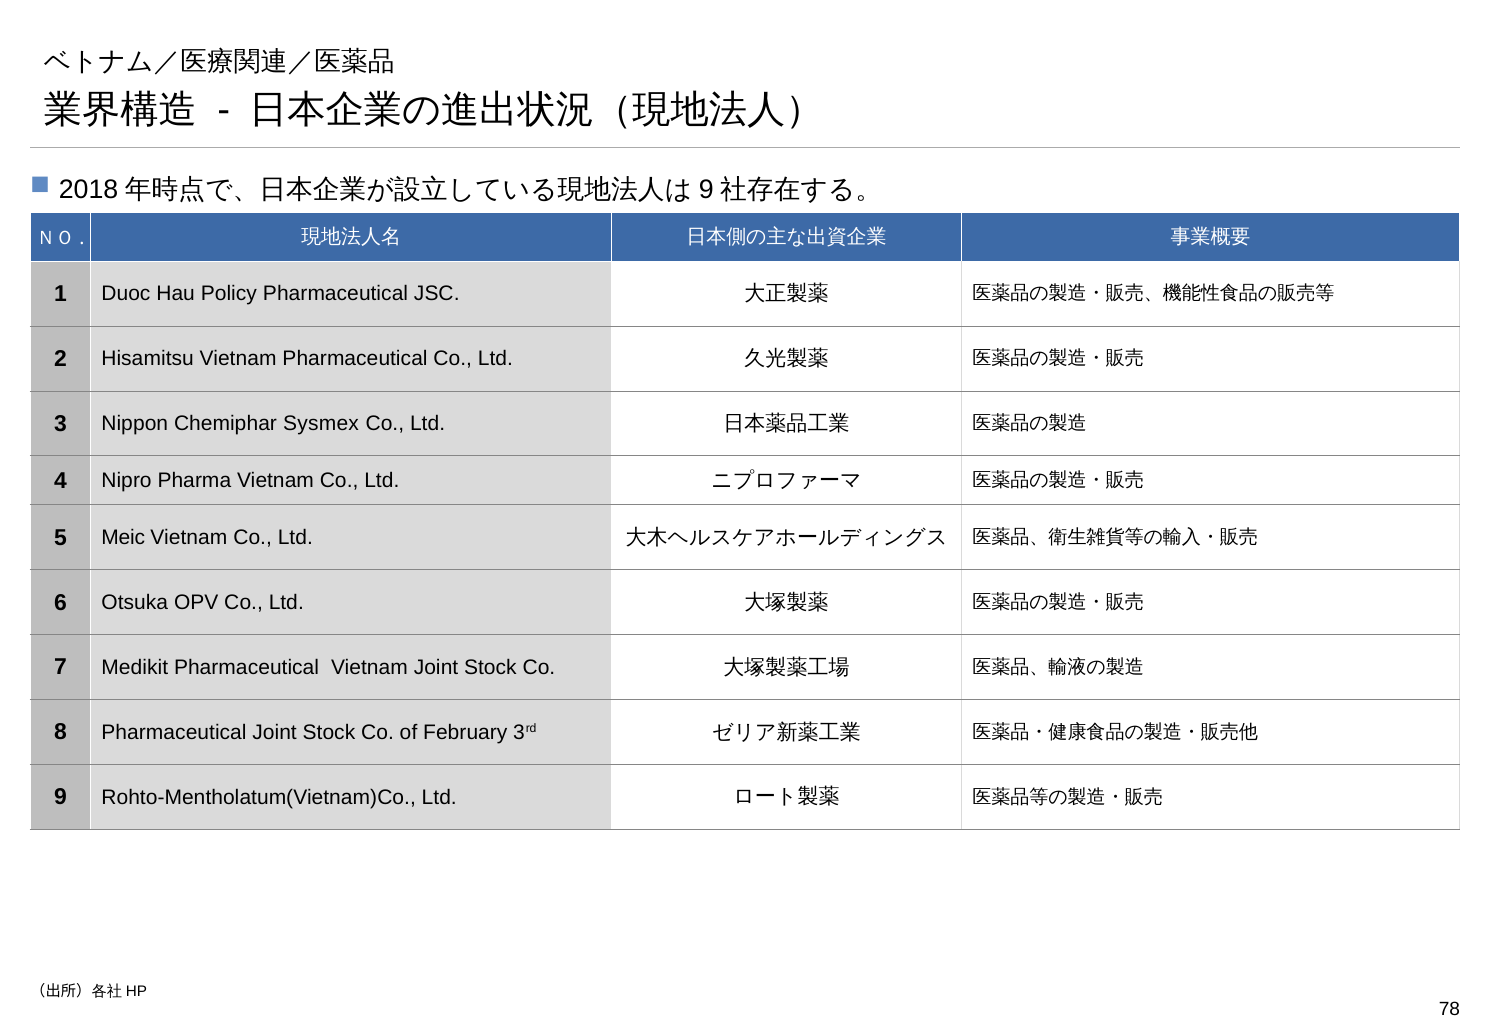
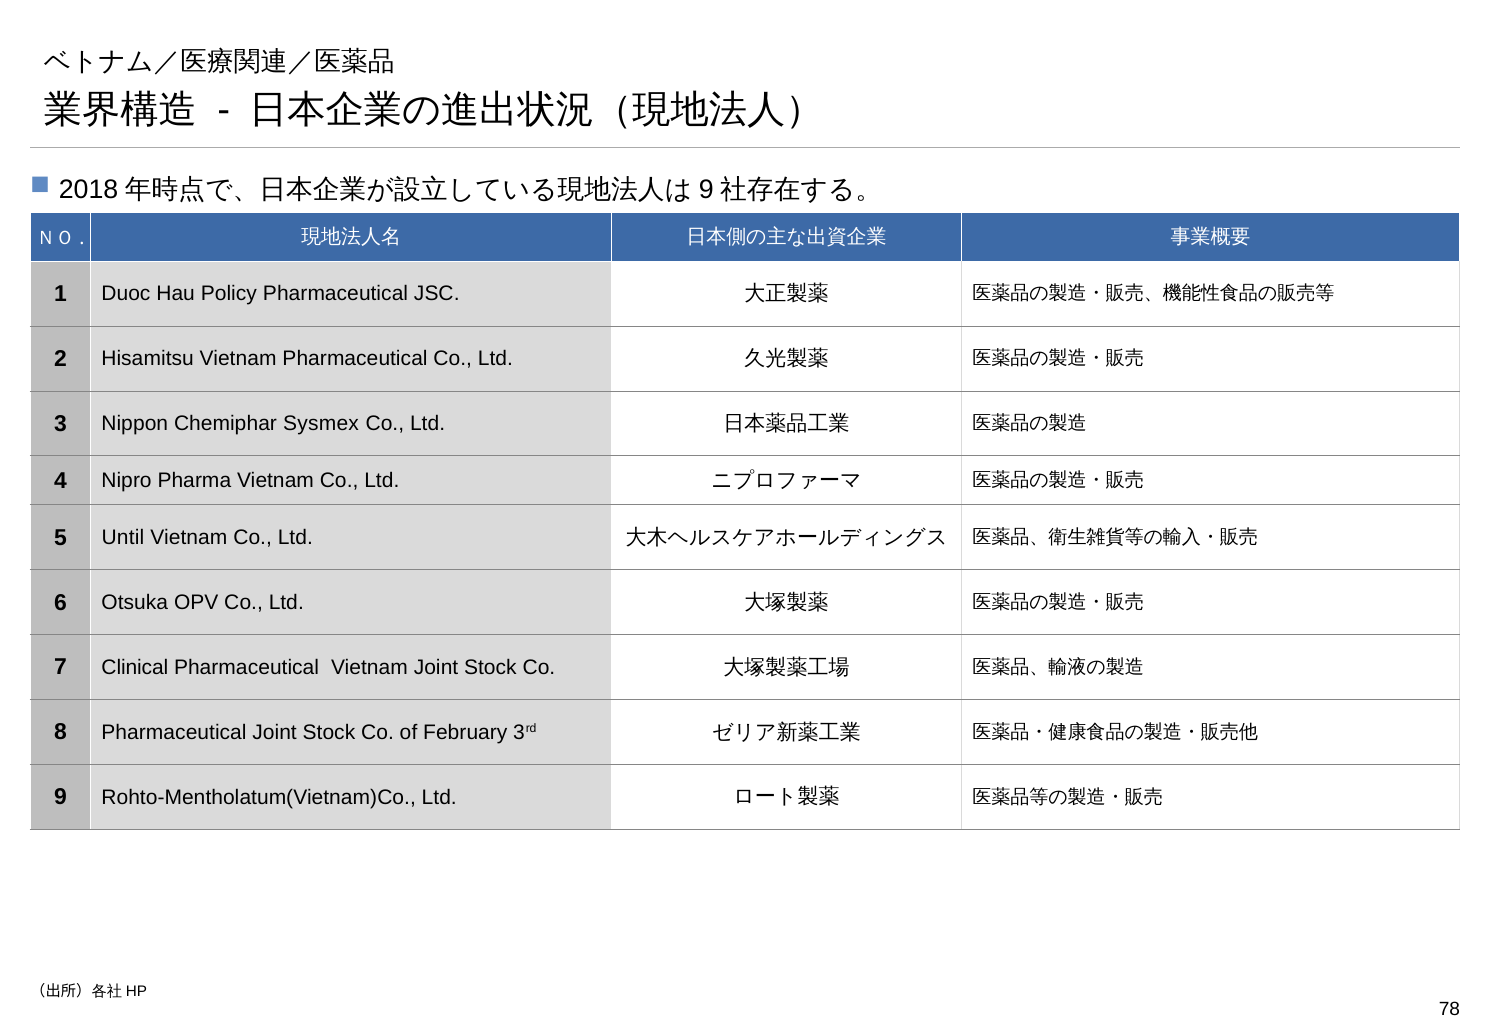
Meic: Meic -> Until (123, 538)
Medikit: Medikit -> Clinical (135, 668)
